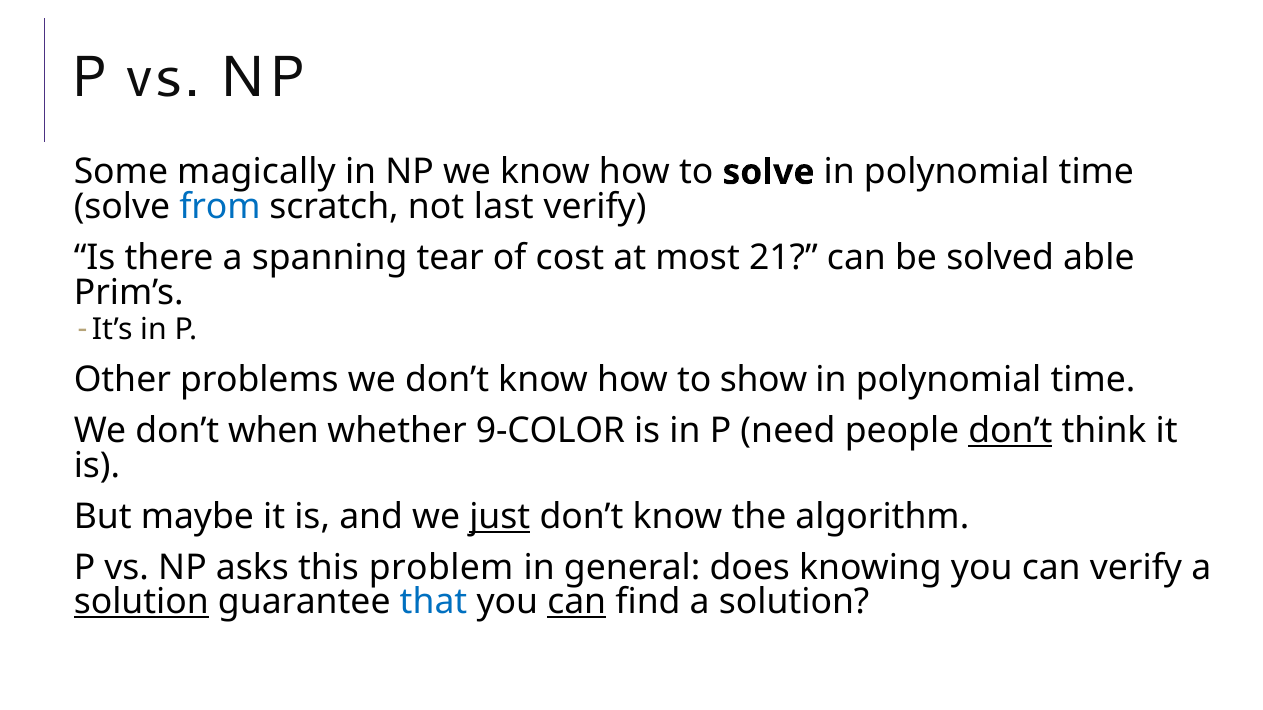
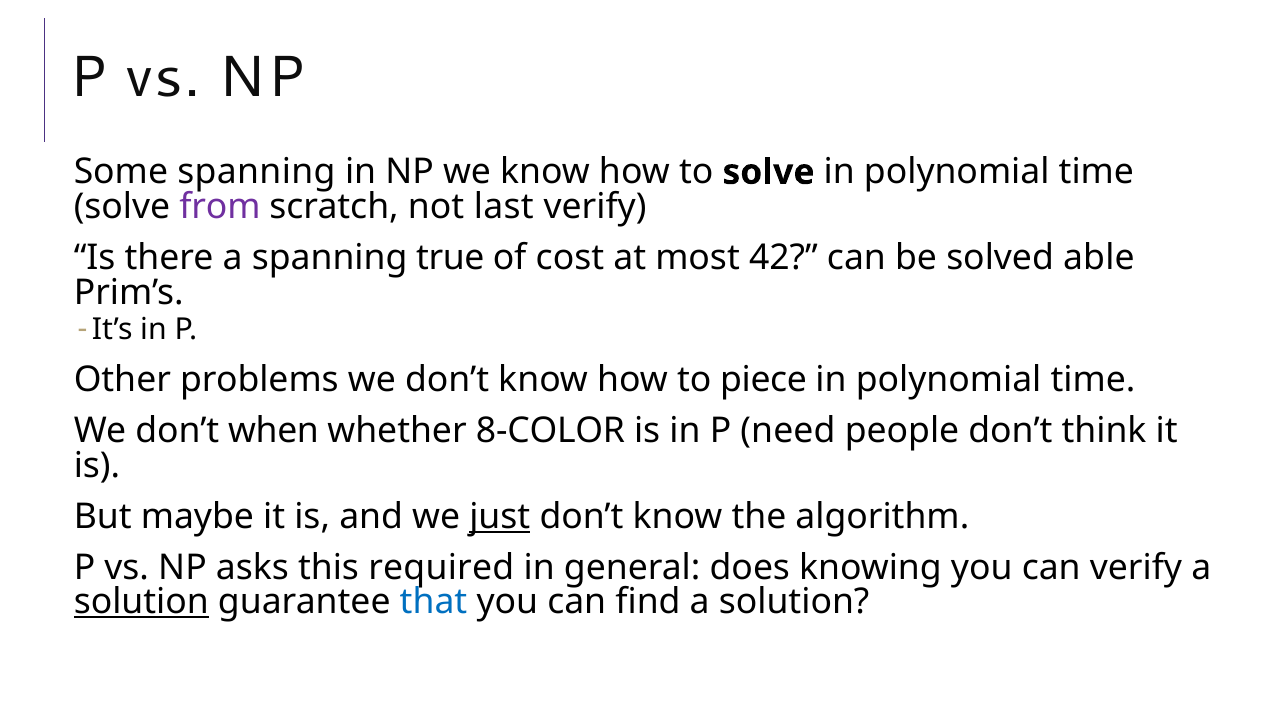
Some magically: magically -> spanning (256, 172)
from colour: blue -> purple (220, 207)
tear: tear -> true (450, 258)
21: 21 -> 42 (783, 258)
show: show -> piece (764, 380)
9-COLOR: 9-COLOR -> 8-COLOR (551, 431)
don’t underline: present -> none (1010, 431)
problem: problem -> required (441, 568)
can underline: present -> none (577, 602)
